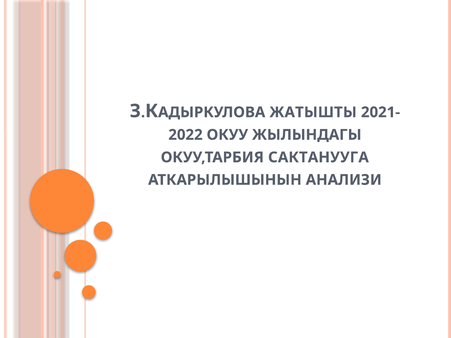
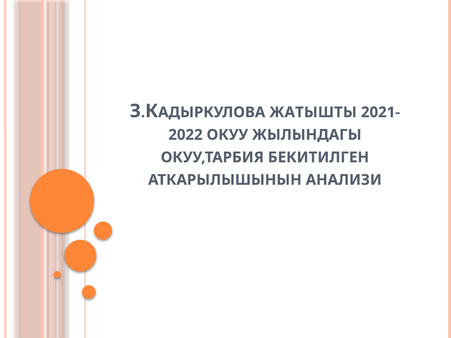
САКТАНУУГА: САКТАНУУГА -> БЕКИТИЛГЕН (318, 157)
